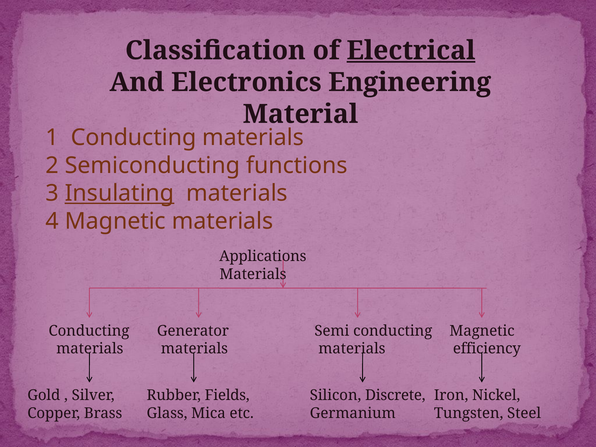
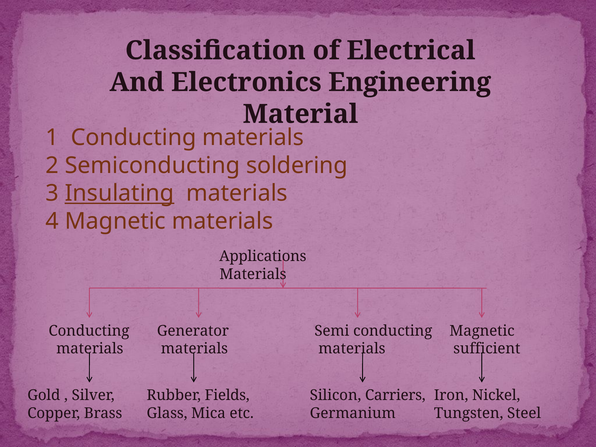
Electrical underline: present -> none (411, 51)
functions: functions -> soldering (297, 165)
efficiency: efficiency -> sufficient (487, 349)
Discrete: Discrete -> Carriers (395, 395)
